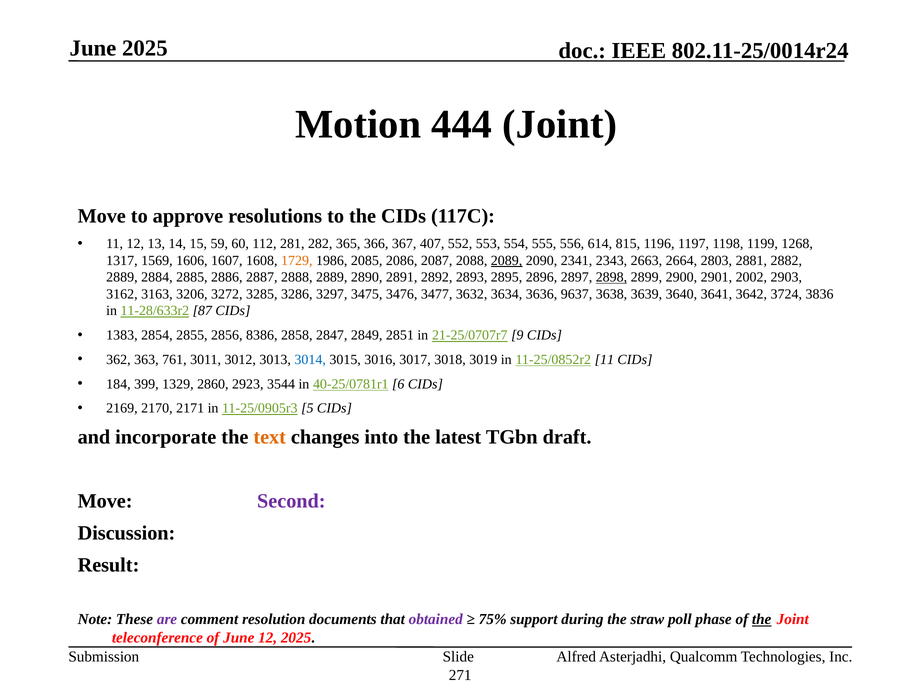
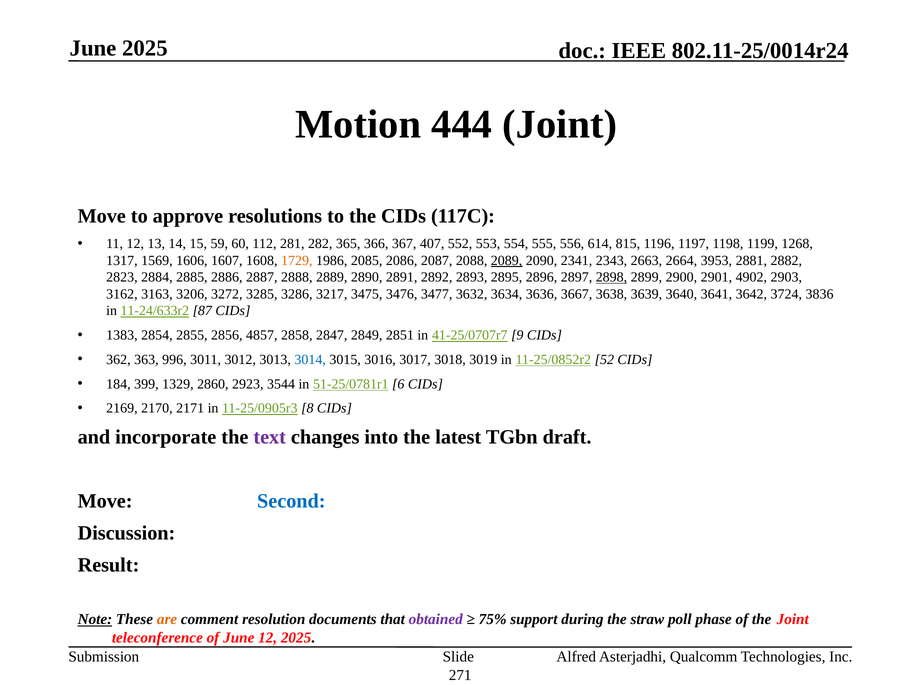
2803: 2803 -> 3953 (716, 260)
2889: 2889 -> 2823 (122, 277)
2002: 2002 -> 4902 (751, 277)
3297: 3297 -> 3217 (332, 294)
9637: 9637 -> 3667 (577, 294)
11-28/633r2: 11-28/633r2 -> 11-24/633r2 (155, 311)
8386: 8386 -> 4857 (262, 335)
21-25/0707r7: 21-25/0707r7 -> 41-25/0707r7 (470, 335)
761: 761 -> 996 (174, 359)
11-25/0852r2 11: 11 -> 52 (604, 359)
40-25/0781r1: 40-25/0781r1 -> 51-25/0781r1 (351, 384)
5: 5 -> 8 (307, 408)
text colour: orange -> purple (270, 437)
Second colour: purple -> blue (291, 501)
Note underline: none -> present (95, 619)
are colour: purple -> orange (167, 619)
the underline: present -> none (762, 619)
